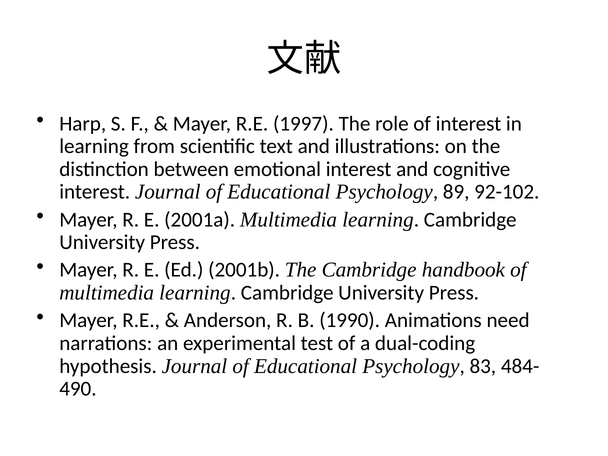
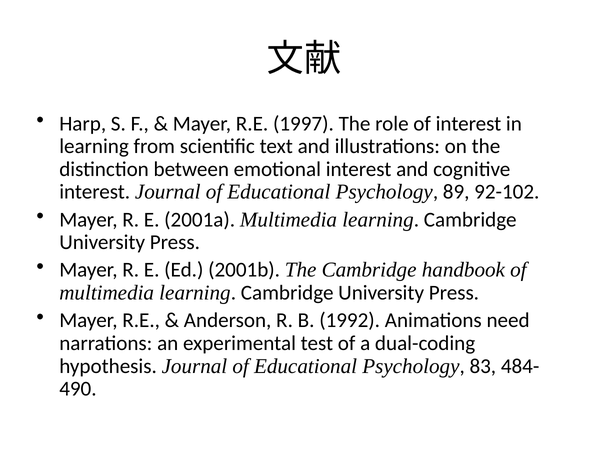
1990: 1990 -> 1992 (350, 320)
